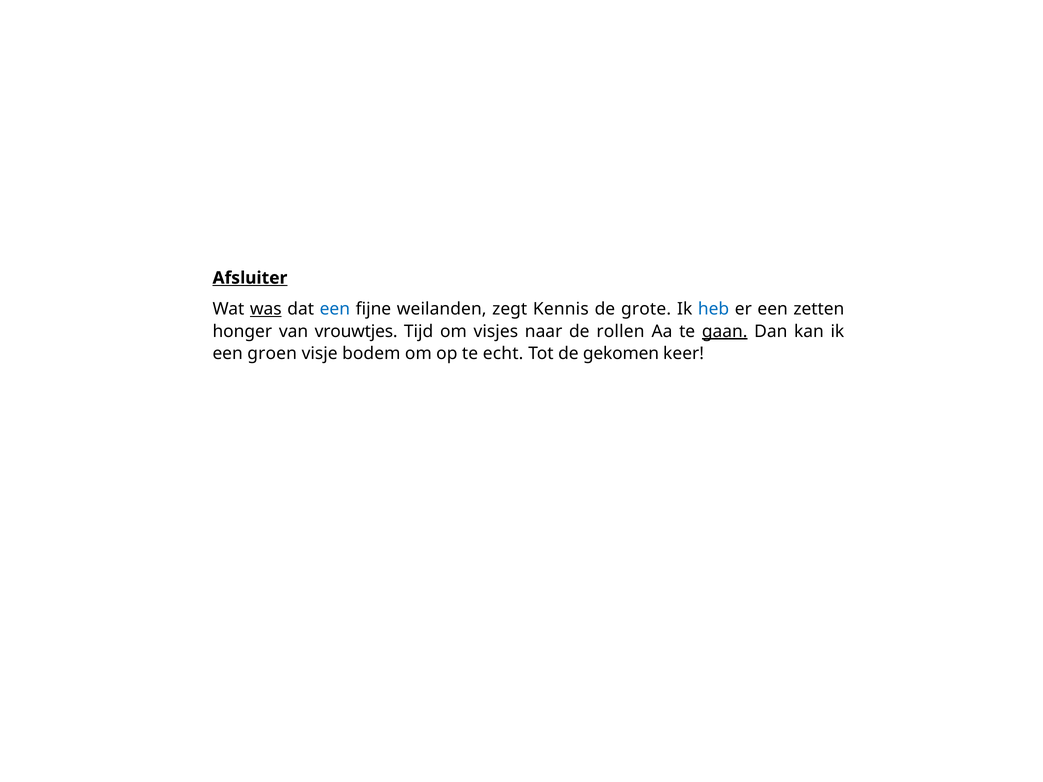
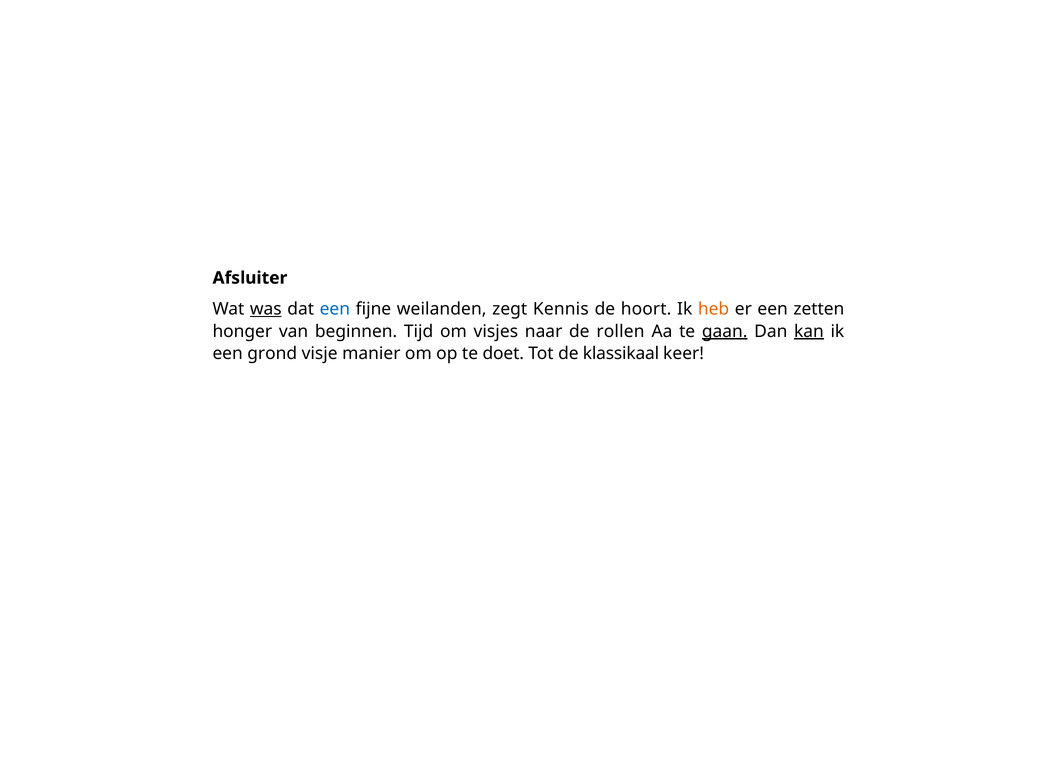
Afsluiter underline: present -> none (250, 278)
grote: grote -> hoort (646, 309)
heb colour: blue -> orange (714, 309)
vrouwtjes: vrouwtjes -> beginnen (356, 331)
kan underline: none -> present (809, 331)
groen: groen -> grond (272, 354)
bodem: bodem -> manier (371, 354)
echt: echt -> doet (503, 354)
gekomen: gekomen -> klassikaal (621, 354)
